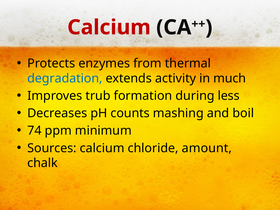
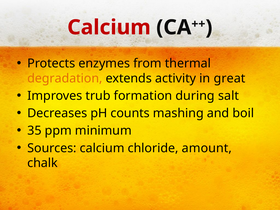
degradation colour: blue -> orange (65, 78)
much: much -> great (230, 78)
less: less -> salt (229, 96)
74: 74 -> 35 (34, 131)
